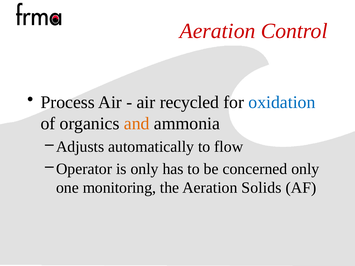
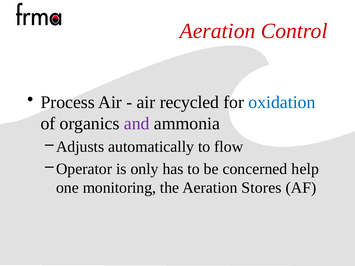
and colour: orange -> purple (137, 124)
concerned only: only -> help (305, 169)
Solids: Solids -> Stores (262, 188)
